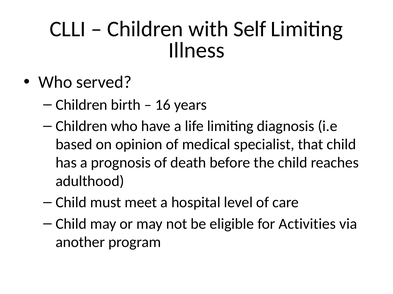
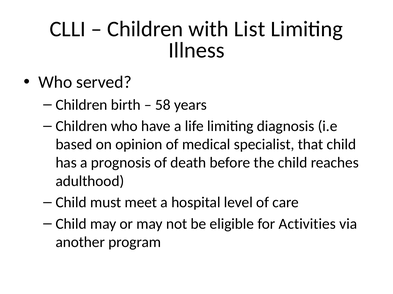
Self: Self -> List (250, 29)
16: 16 -> 58 (163, 105)
